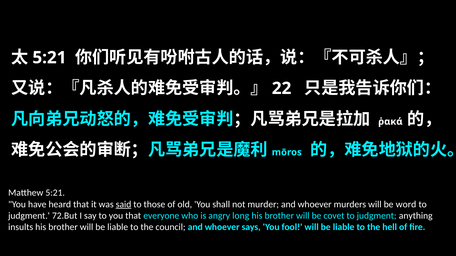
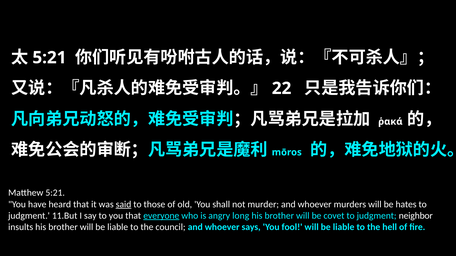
word: word -> hates (406, 205)
72.But: 72.But -> 11.But (65, 216)
everyone underline: none -> present (161, 216)
anything: anything -> neighbor (416, 216)
